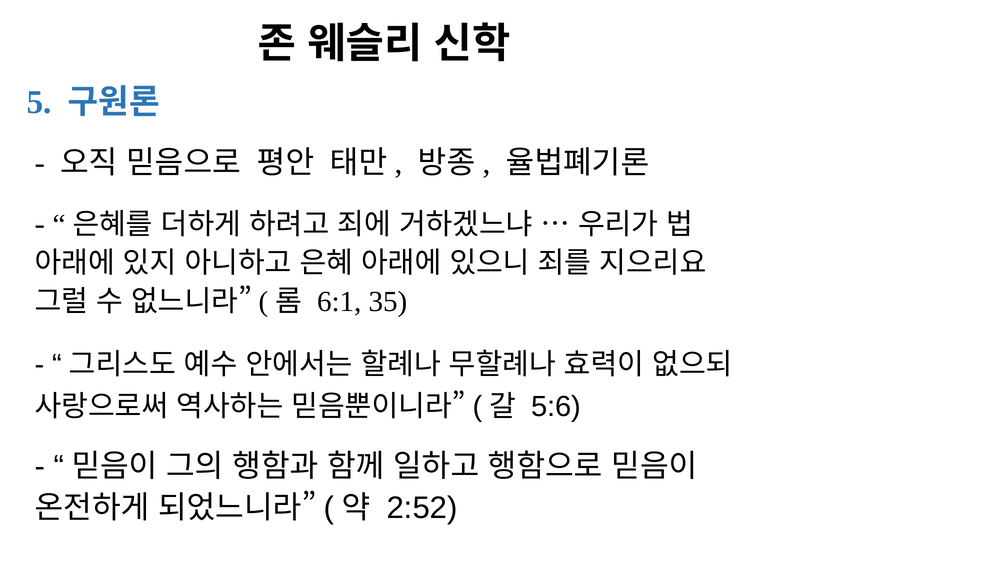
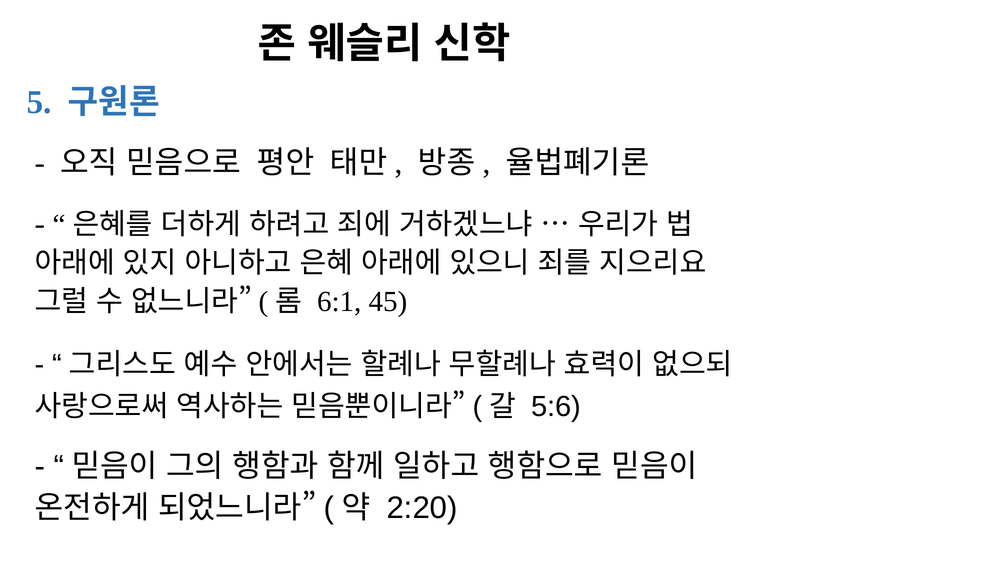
35: 35 -> 45 (388, 302)
2:52: 2:52 -> 2:20 (422, 508)
